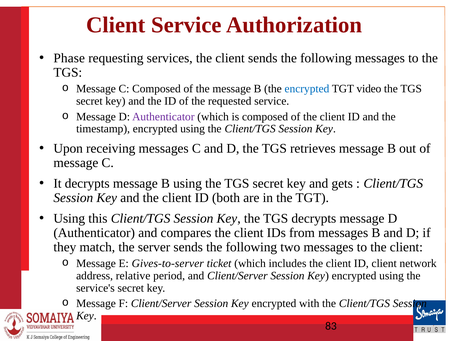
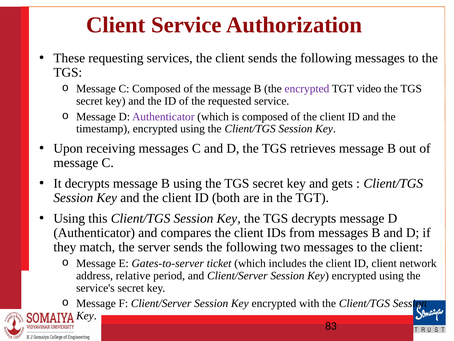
Phase: Phase -> These (69, 58)
encrypted colour: blue -> purple (307, 89)
Gives-to-server: Gives-to-server -> Gates-to-server (168, 263)
